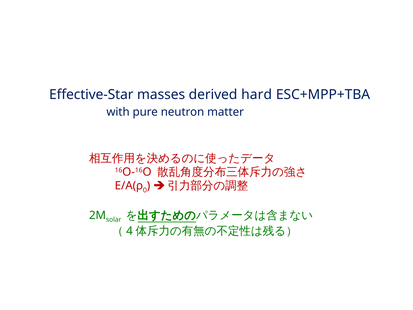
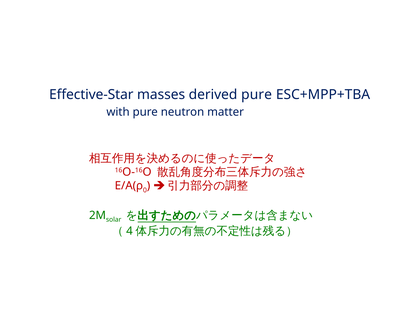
derived hard: hard -> pure (257, 95)
